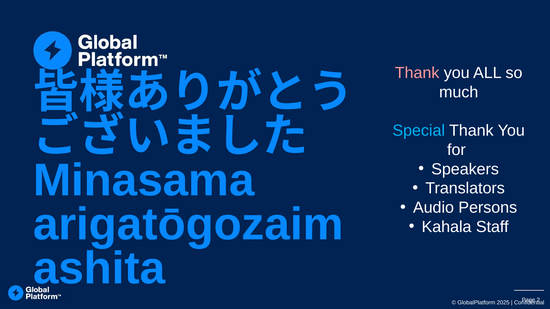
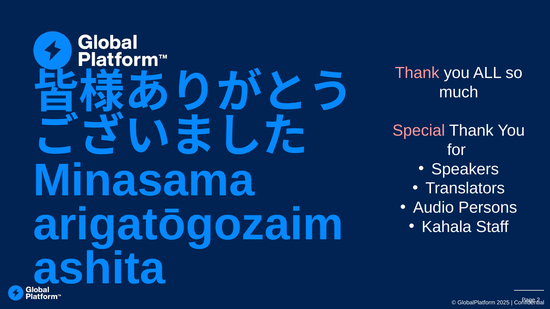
Special colour: light blue -> pink (419, 131)
